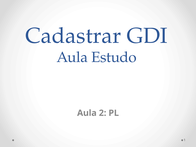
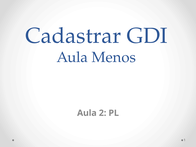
Estudo: Estudo -> Menos (114, 57)
